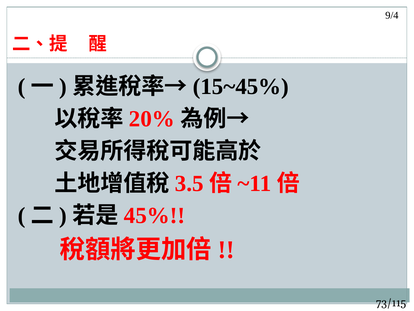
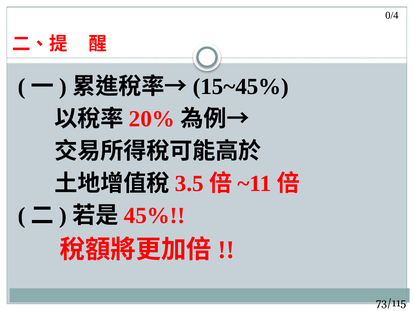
9/4: 9/4 -> 0/4 (392, 15)
